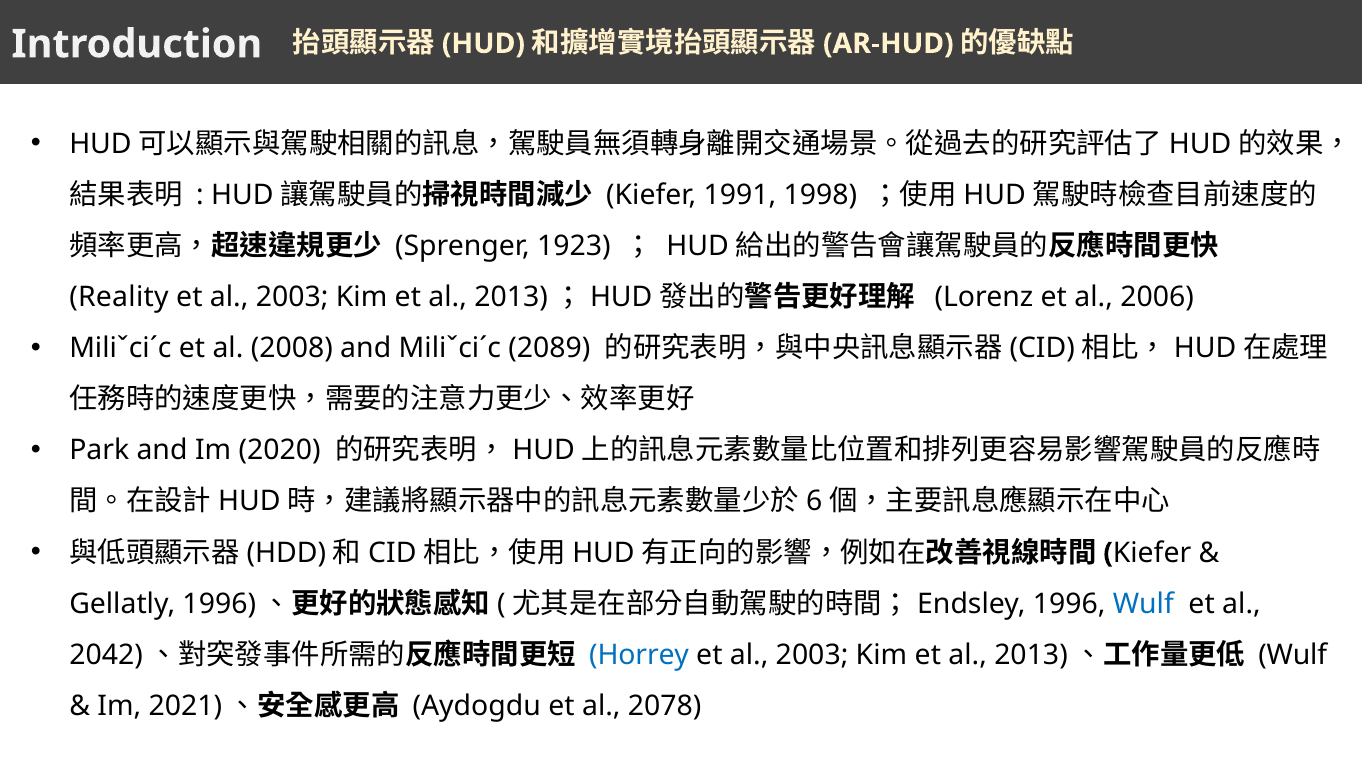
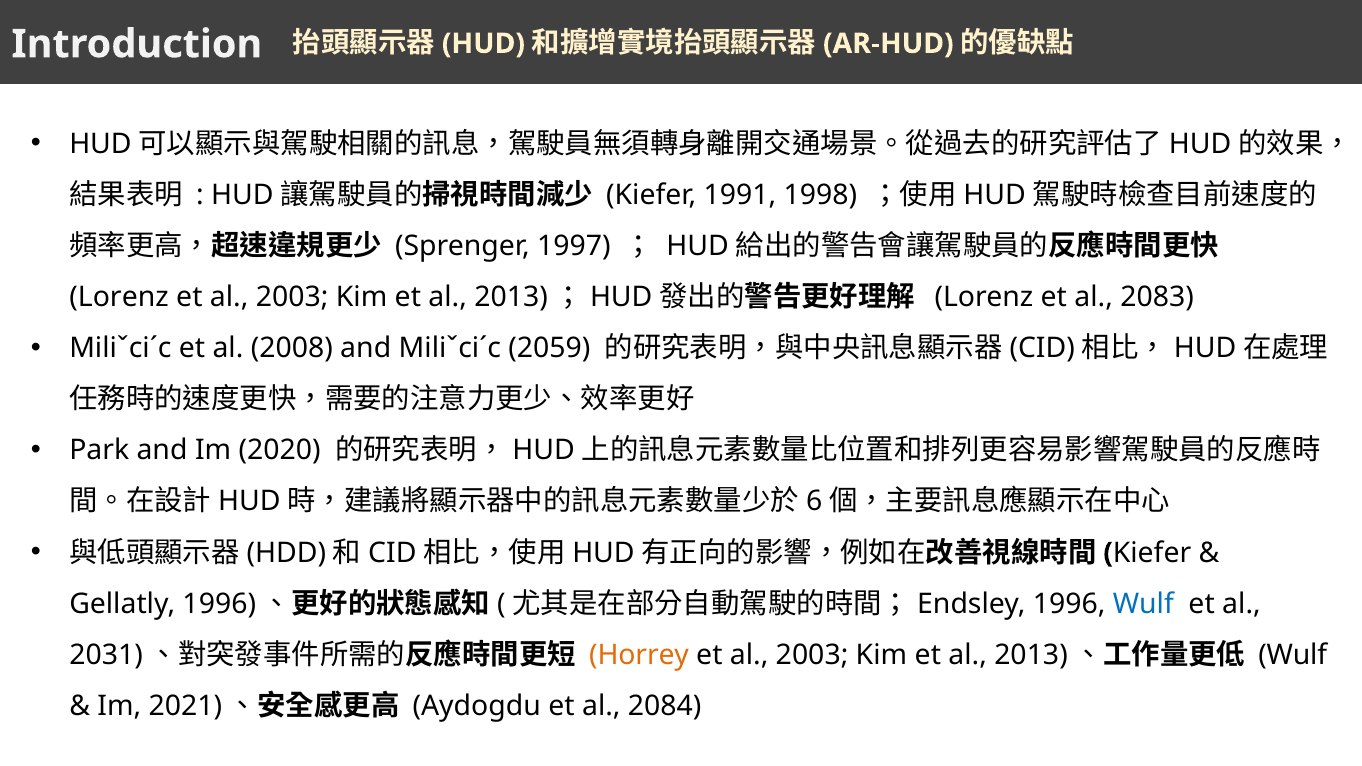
1923: 1923 -> 1997 (574, 246)
Reality: Reality -> Lorenz (119, 297)
2006: 2006 -> 2083 (1157, 297)
2089: 2089 -> 2059 (549, 348)
2042: 2042 -> 2031 (106, 655)
Horrey colour: blue -> orange (639, 655)
2078: 2078 -> 2084 (665, 706)
